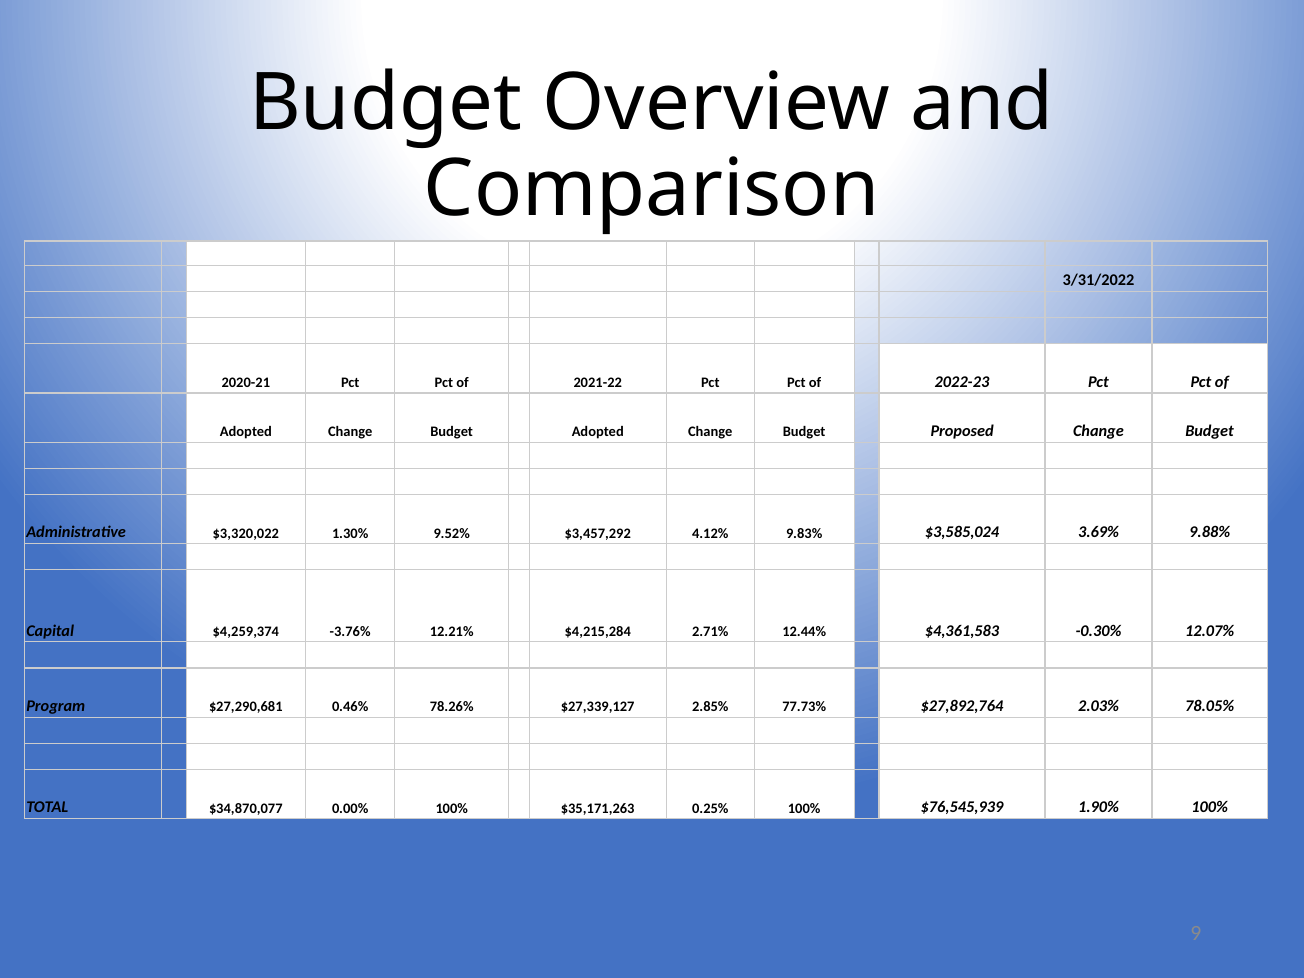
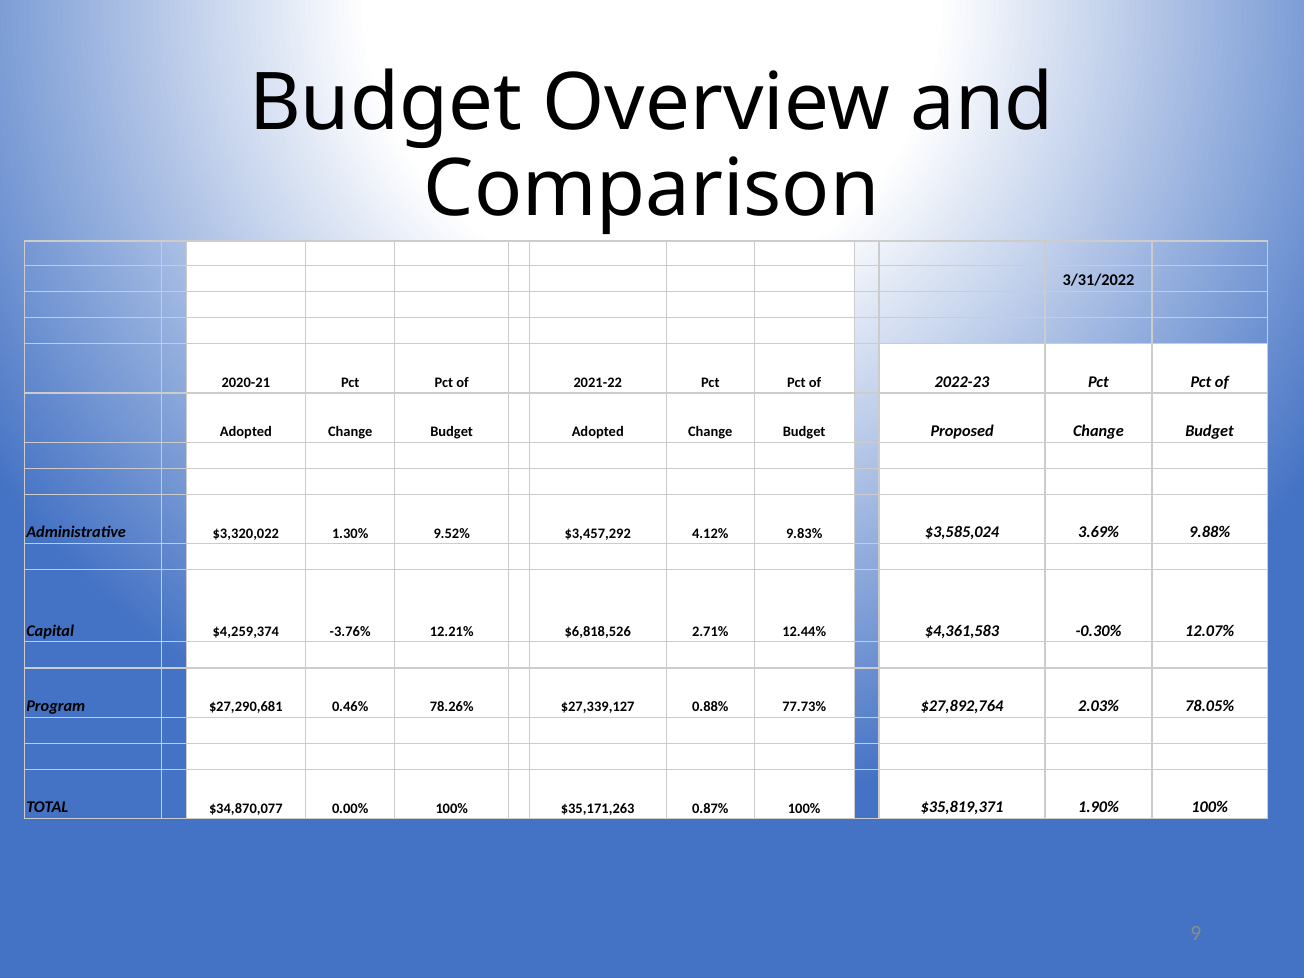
$4,215,284: $4,215,284 -> $6,818,526 (598, 632)
2.85%: 2.85% -> 0.88% (710, 707)
0.25%: 0.25% -> 0.87% (710, 809)
$76,545,939: $76,545,939 -> $35,819,371 (962, 807)
